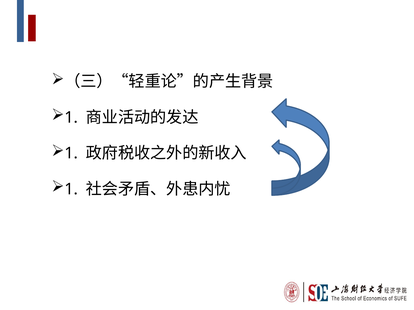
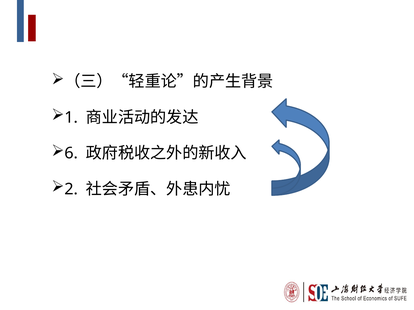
1: 1 -> 6 (71, 154)
1: 1 -> 2 (71, 189)
